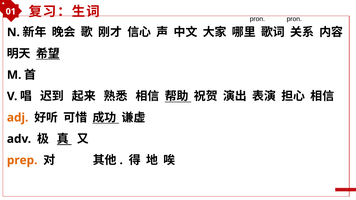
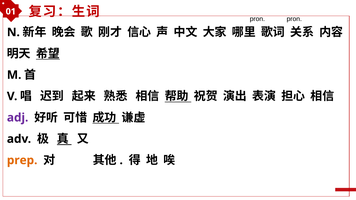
adj colour: orange -> purple (18, 118)
